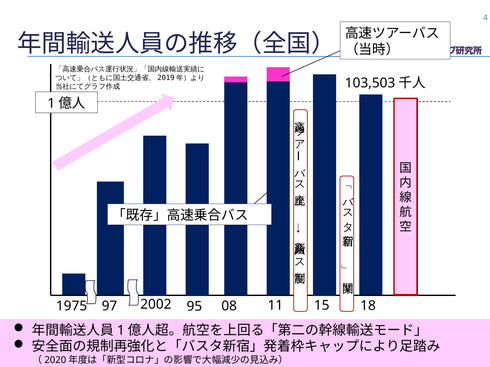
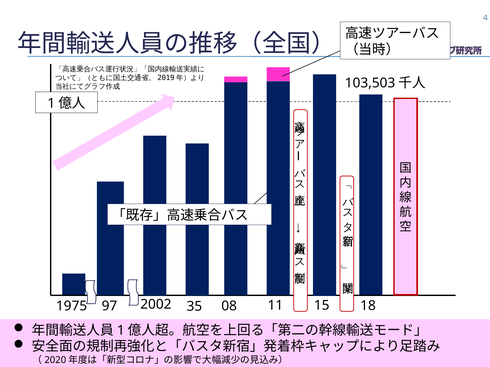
95: 95 -> 35 (194, 307)
